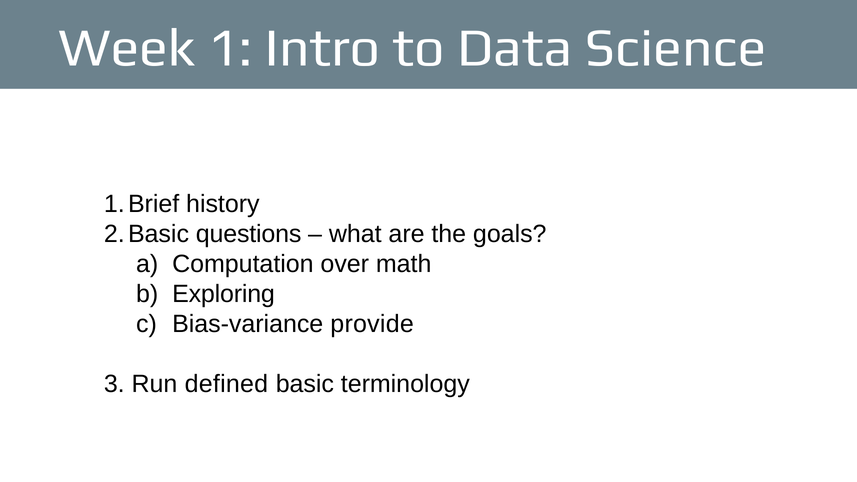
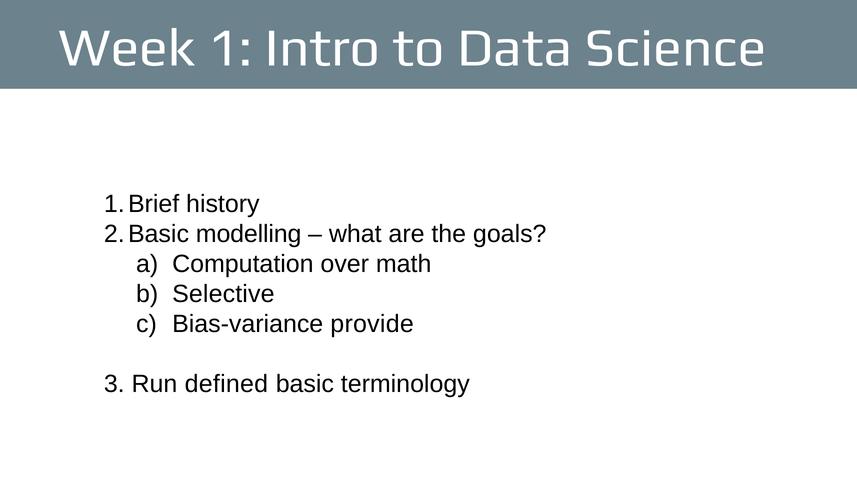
questions: questions -> modelling (249, 234)
Exploring: Exploring -> Selective (223, 294)
